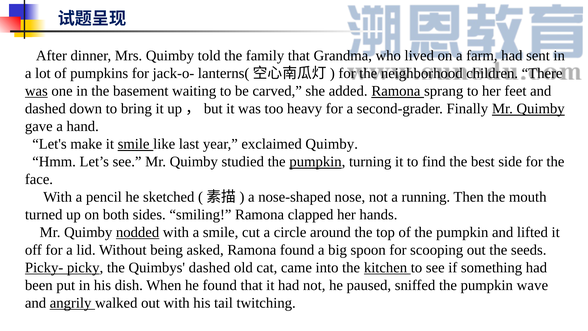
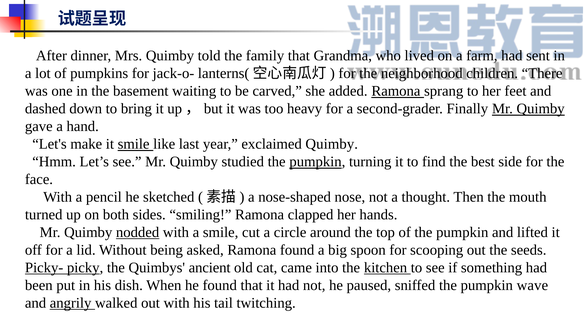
was underline: present -> none (36, 91)
running: running -> thought (426, 197)
Quimbys dashed: dashed -> ancient (210, 267)
